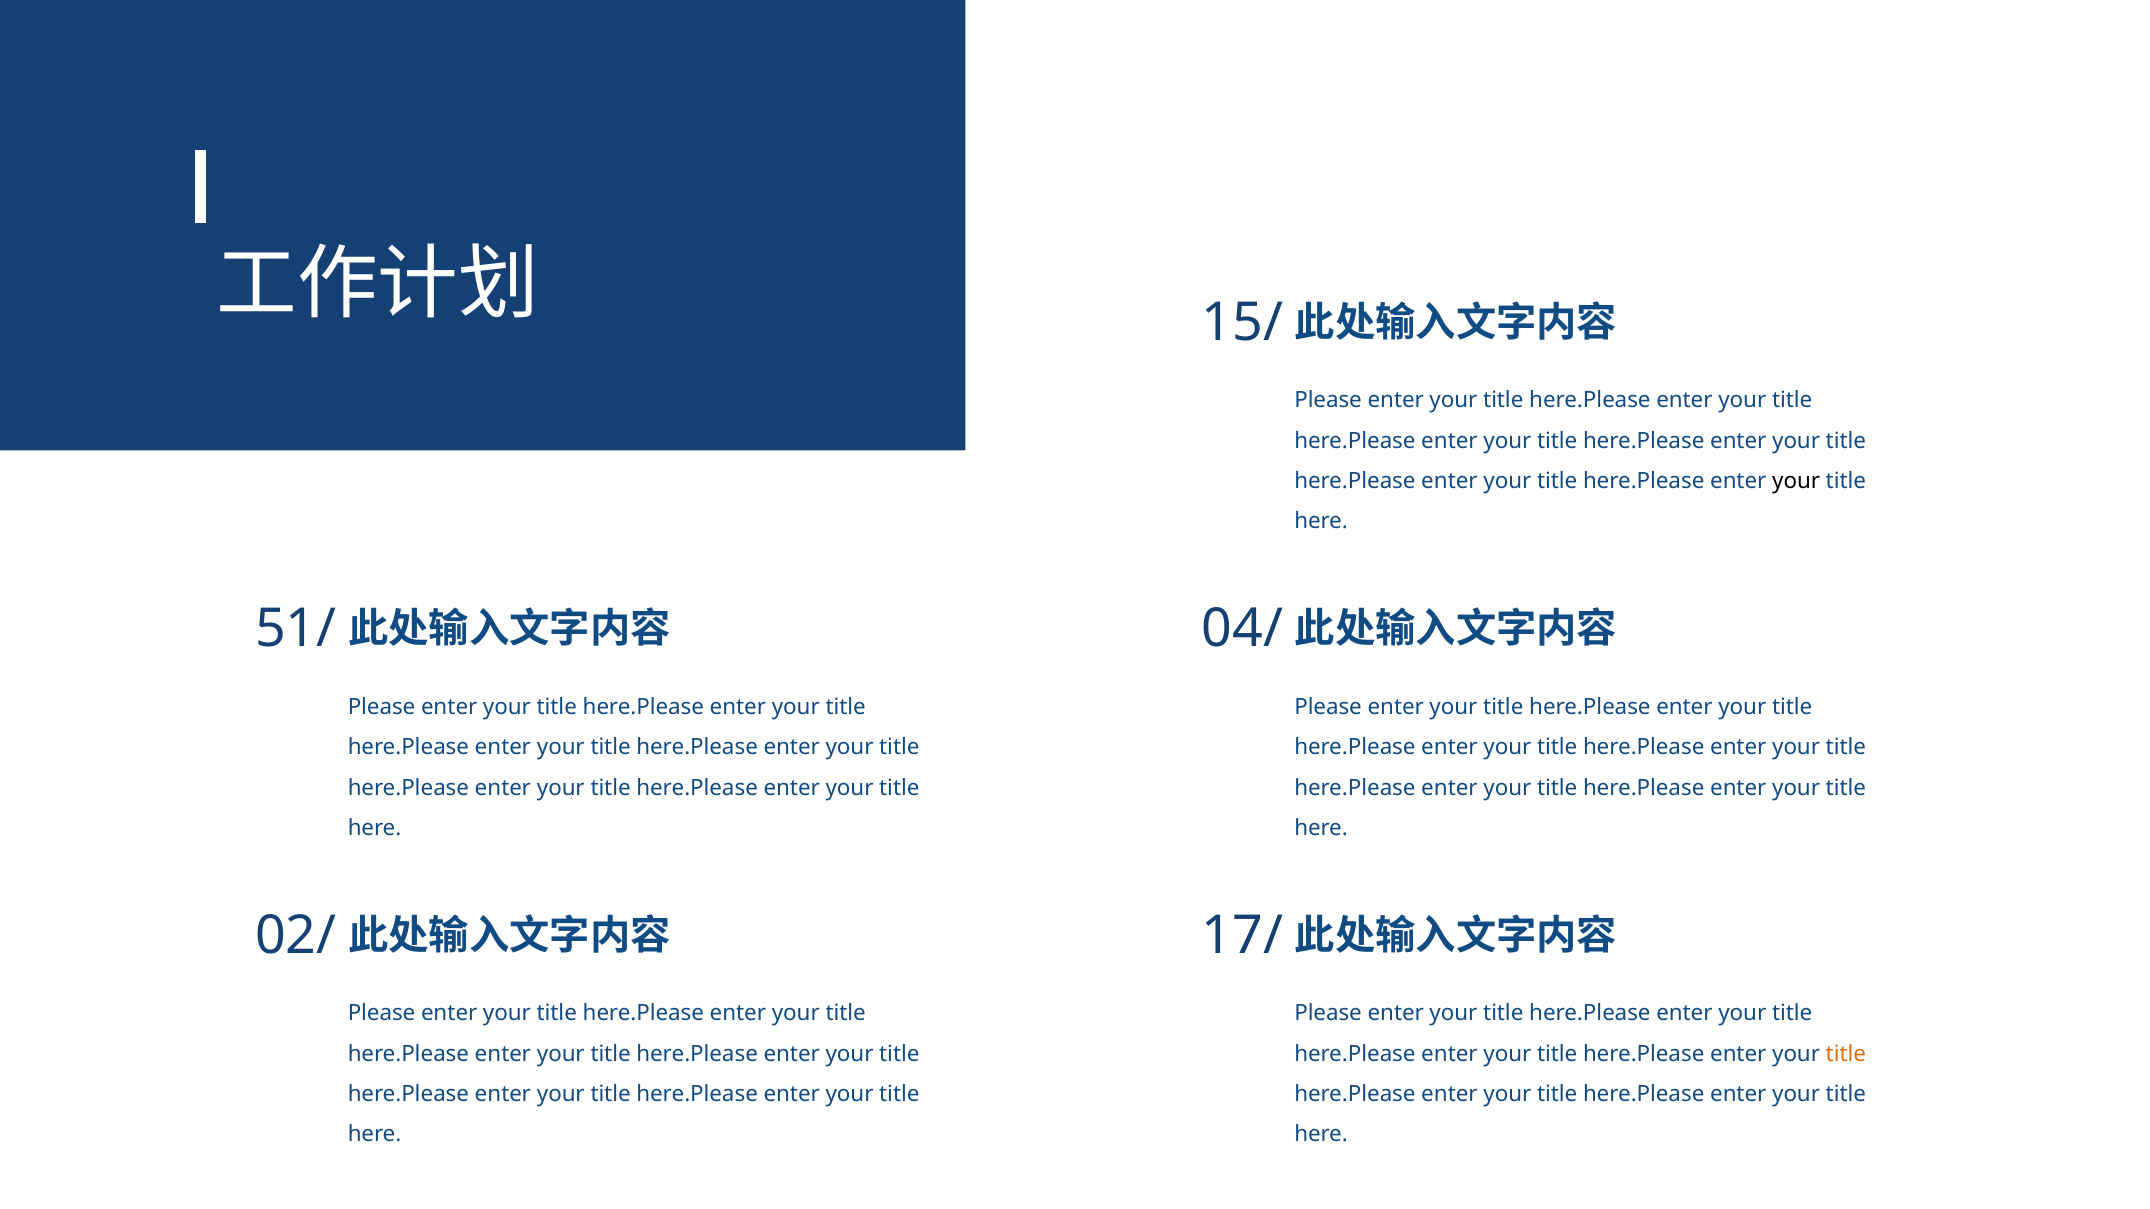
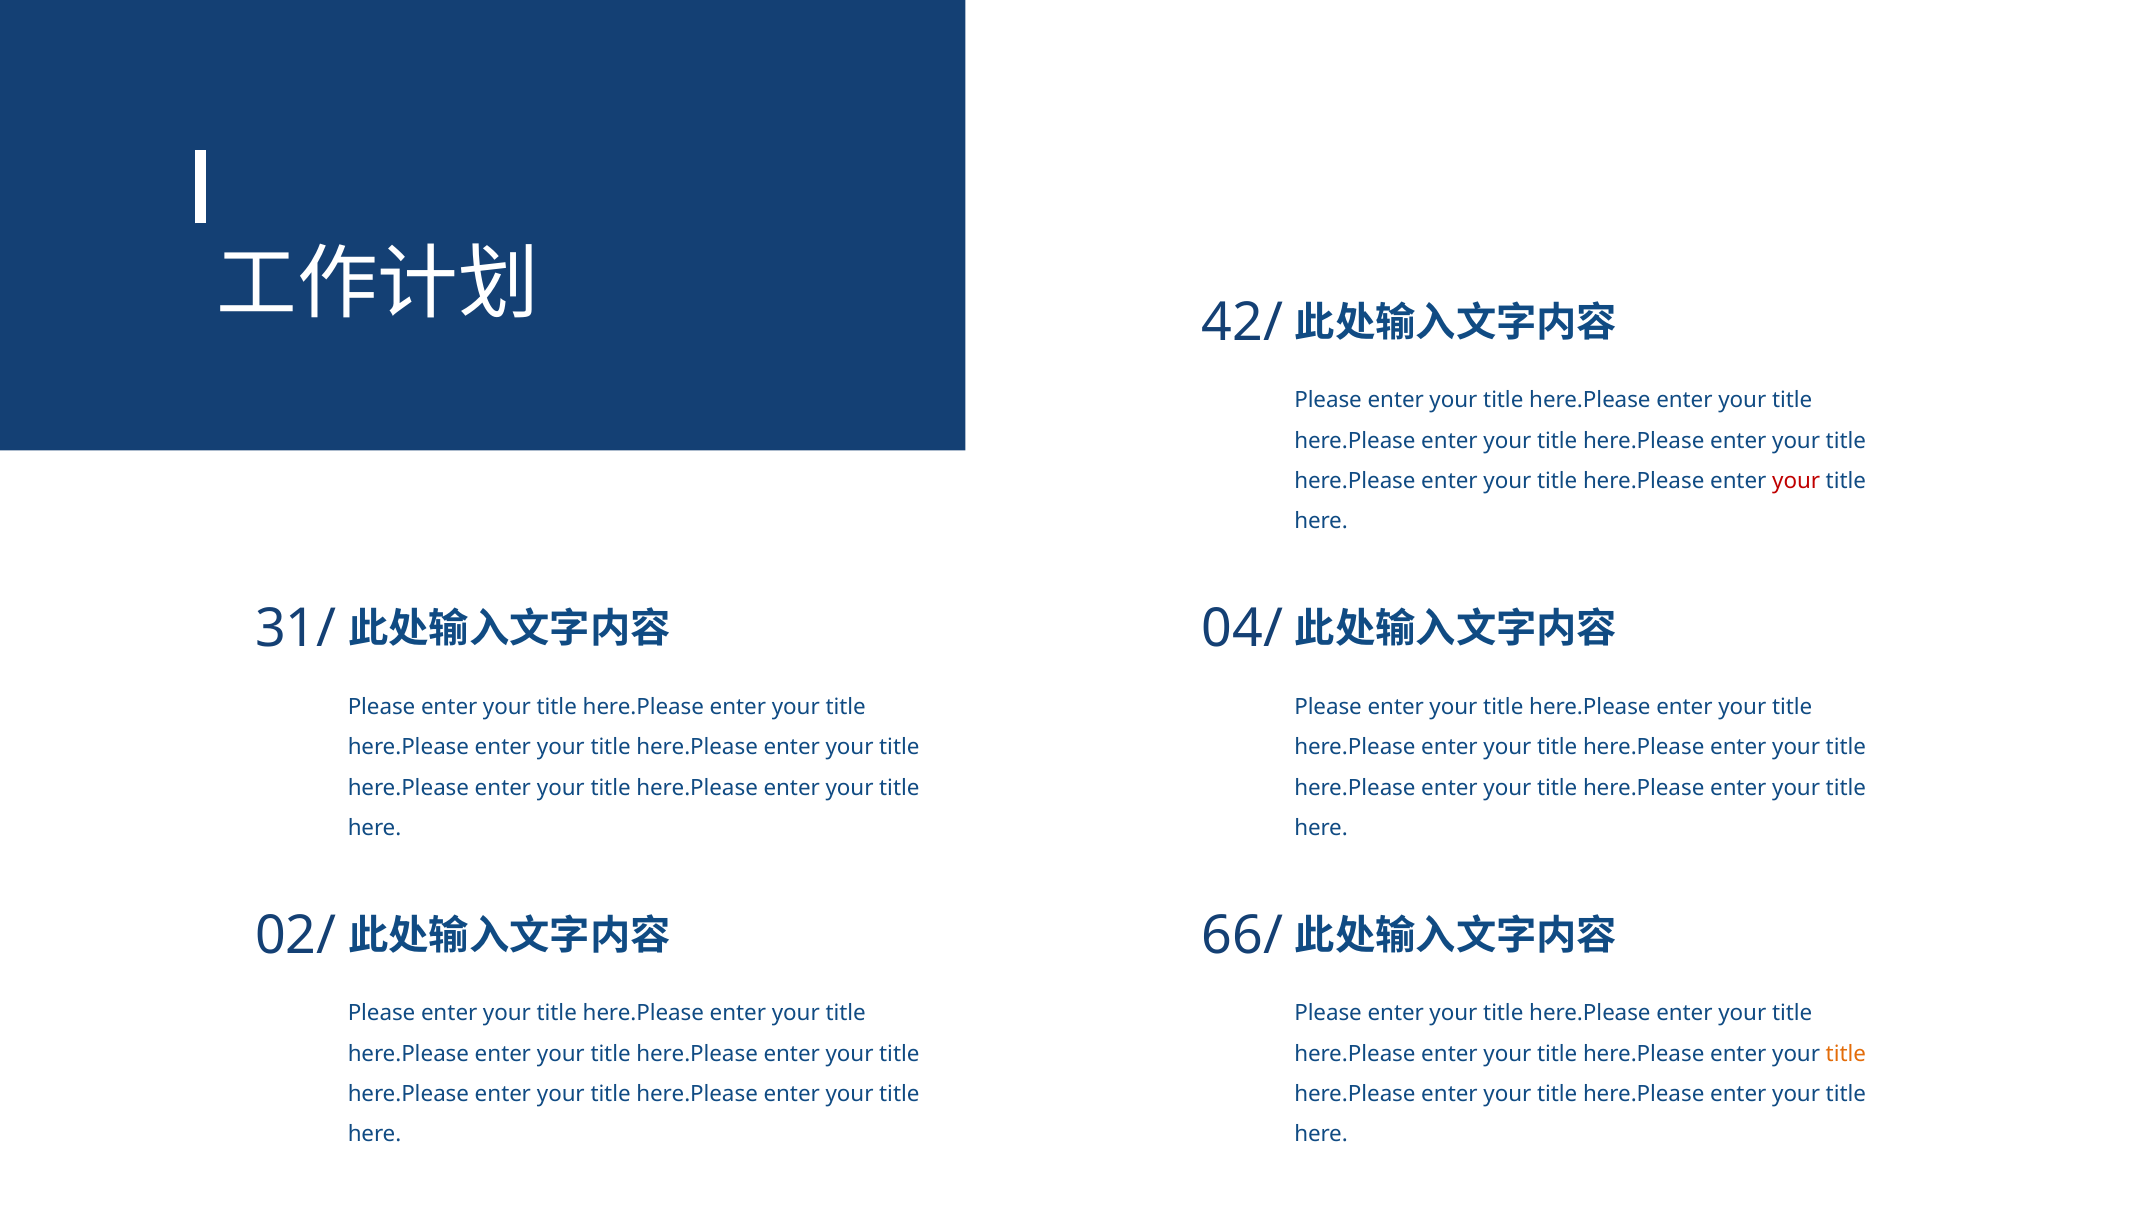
15/: 15/ -> 42/ (1242, 323)
your colour: black -> red (1796, 481)
51/: 51/ -> 31/ (296, 629)
17/: 17/ -> 66/ (1242, 936)
